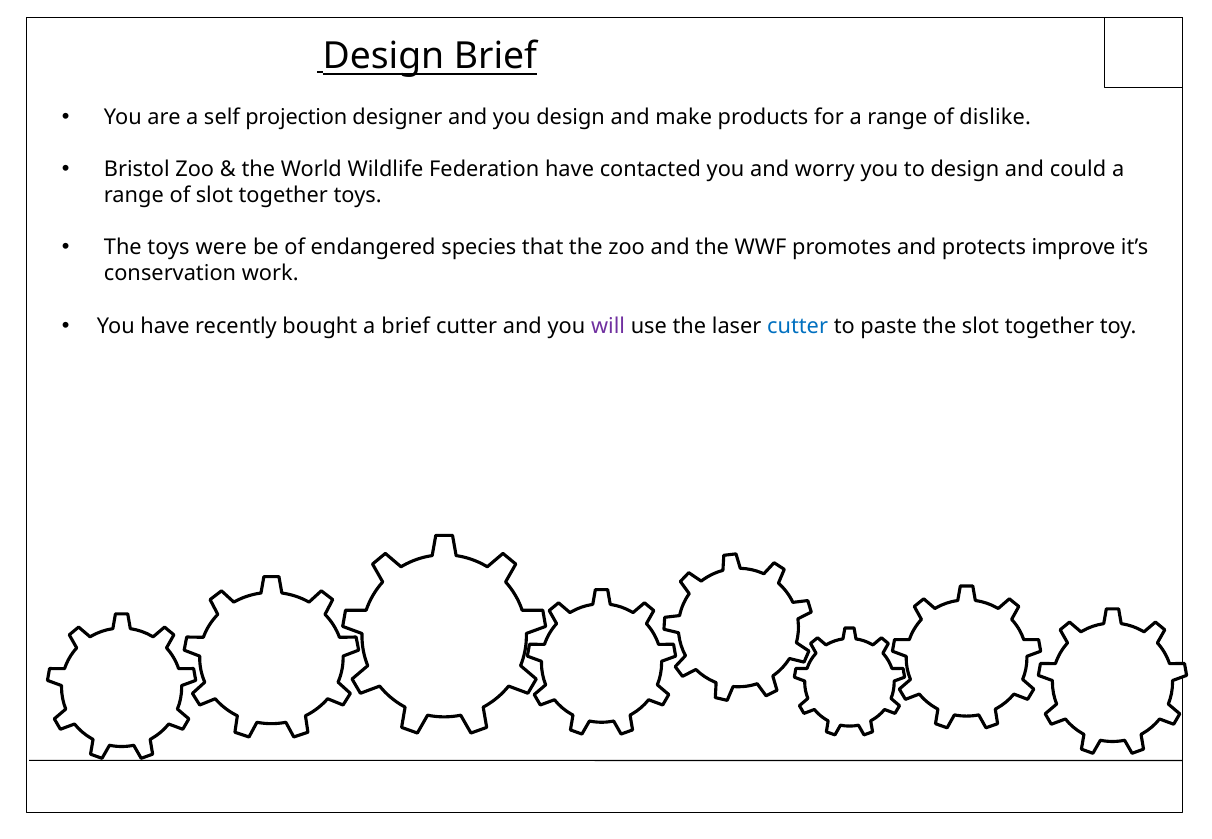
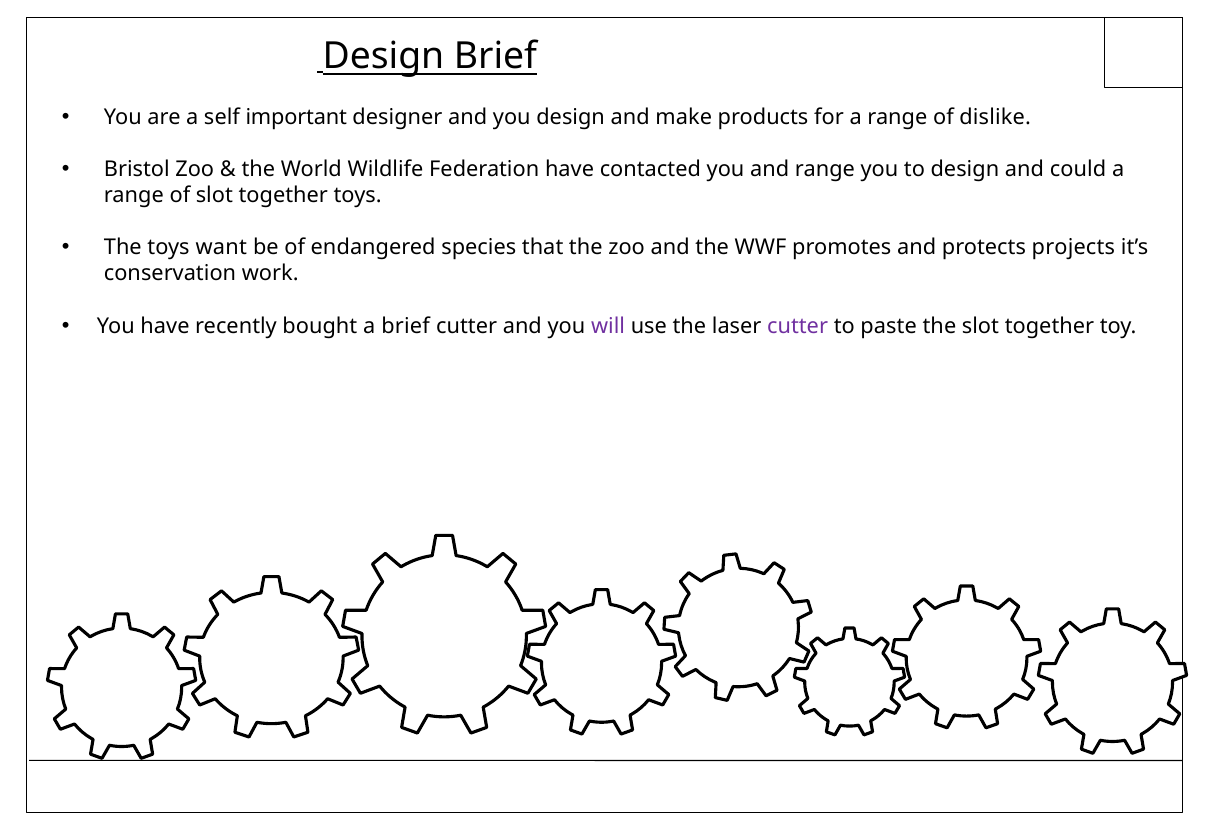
projection: projection -> important (296, 117)
and worry: worry -> range (825, 169)
were: were -> want (221, 248)
protects improve: improve -> projects (1073, 248)
cutter colour: blue -> purple (798, 326)
